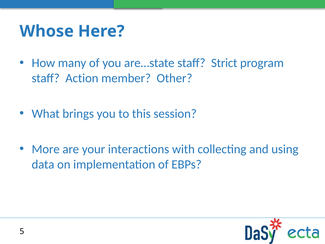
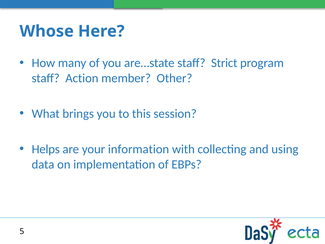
More: More -> Helps (46, 149)
interactions: interactions -> information (139, 149)
